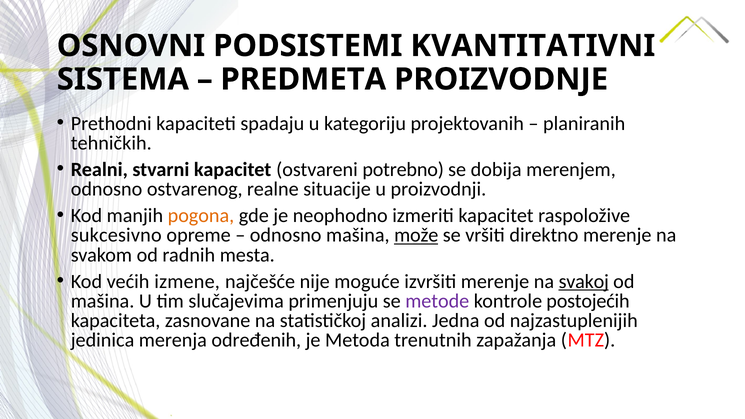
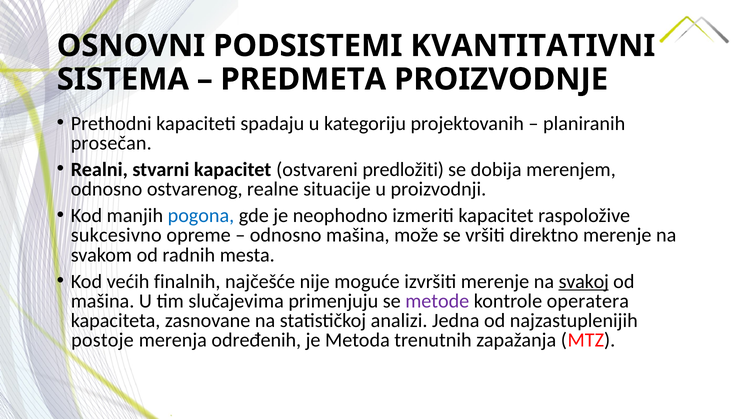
tehničkih: tehničkih -> prosečan (111, 143)
potrebno: potrebno -> predložiti (403, 170)
pogona colour: orange -> blue (201, 216)
može underline: present -> none (416, 235)
izmene: izmene -> finalnih (187, 281)
postojećih: postojećih -> operatera (588, 301)
jedinica: jedinica -> postoje (102, 340)
